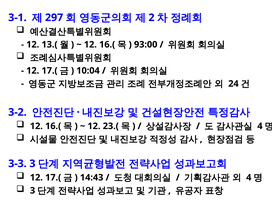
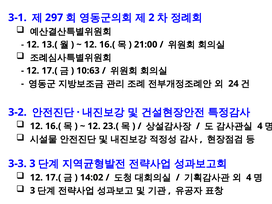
93:00: 93:00 -> 21:00 (146, 45)
10:04: 10:04 -> 10:63 (88, 71)
14:43: 14:43 -> 14:02 (92, 177)
